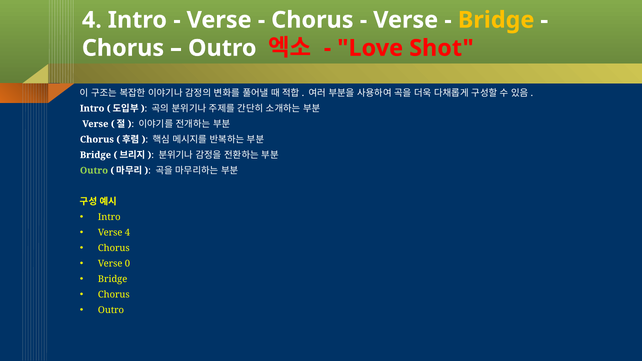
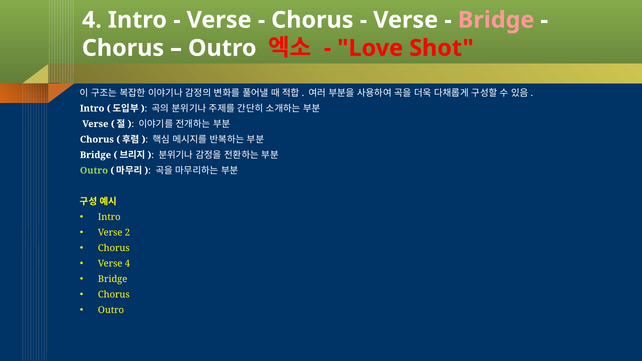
Bridge colour: yellow -> pink (496, 20)
Verse 4: 4 -> 2 (127, 233)
Verse 0: 0 -> 4 (127, 264)
